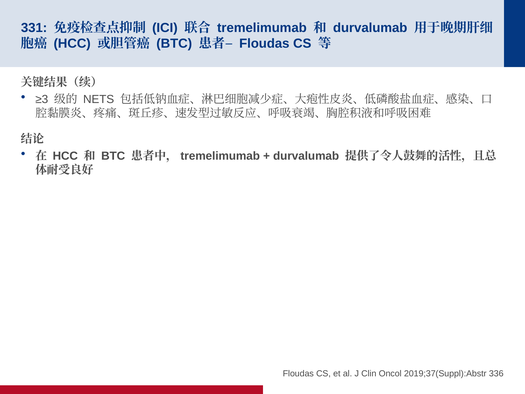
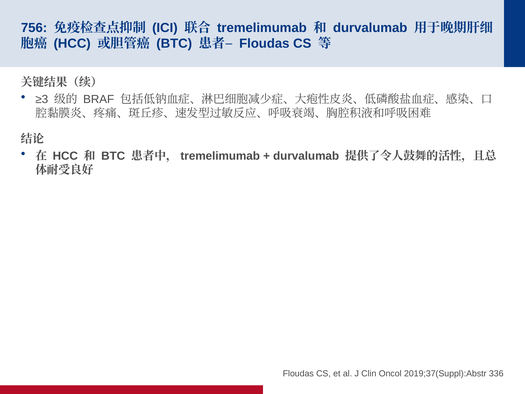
331: 331 -> 756 (34, 28)
NETS: NETS -> BRAF (99, 99)
